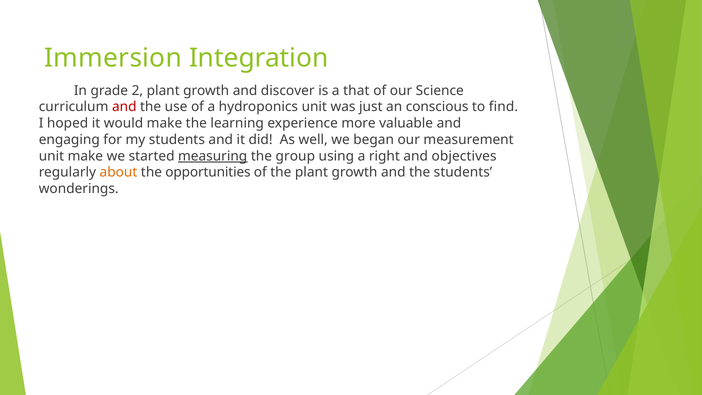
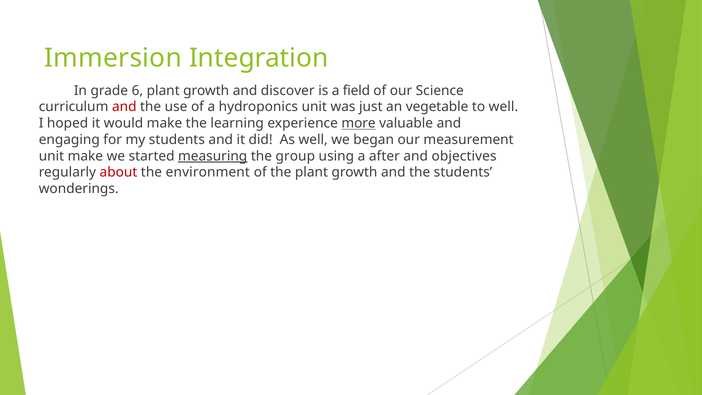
2: 2 -> 6 (137, 90)
that: that -> field (356, 90)
conscious: conscious -> vegetable (437, 107)
to find: find -> well (503, 107)
more underline: none -> present (359, 123)
right: right -> after (384, 156)
about colour: orange -> red (118, 172)
opportunities: opportunities -> environment (208, 172)
